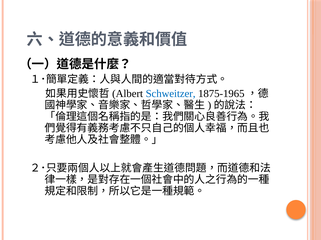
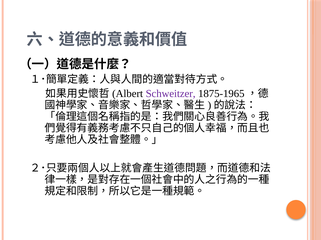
Schweitzer colour: blue -> purple (171, 94)
